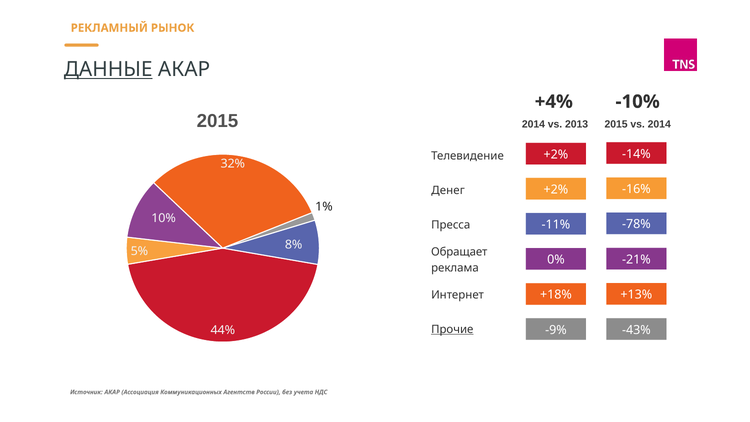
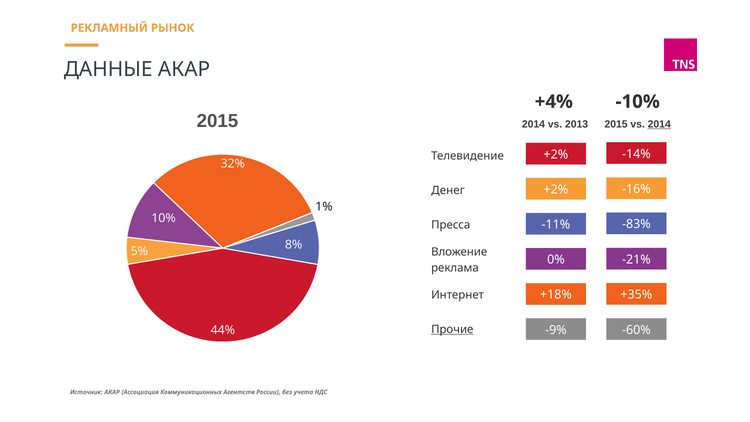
ДАННЫЕ underline: present -> none (108, 70)
2014 underline: none -> present (659, 124)
-78%: -78% -> -83% (636, 224)
Обращает: Обращает -> Вложение (459, 252)
+13%: +13% -> +35% (636, 295)
-43%: -43% -> -60% (636, 330)
